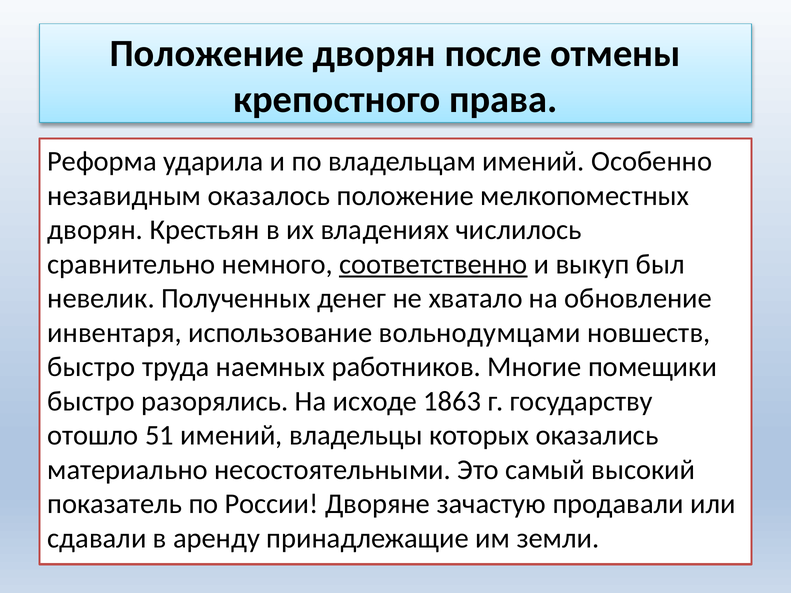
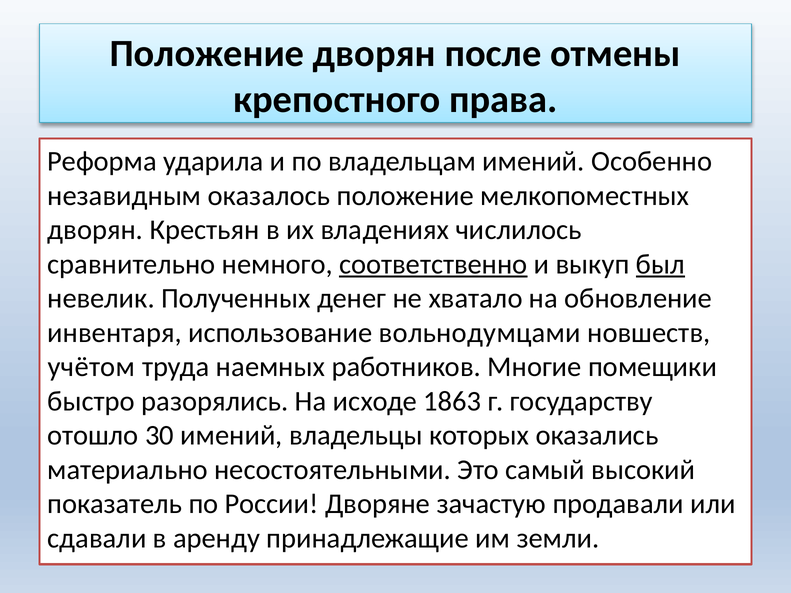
был underline: none -> present (660, 264)
быстро: быстро -> учётом (91, 367)
51: 51 -> 30 (159, 436)
